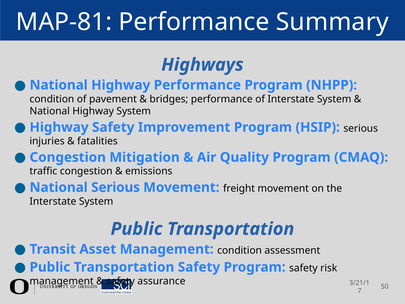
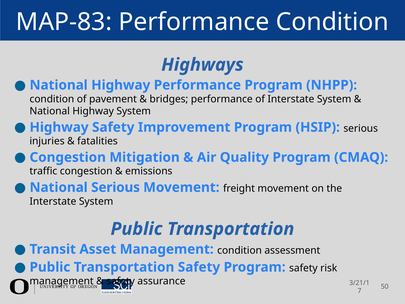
MAP-81: MAP-81 -> MAP-83 (64, 22)
Performance Summary: Summary -> Condition (332, 22)
